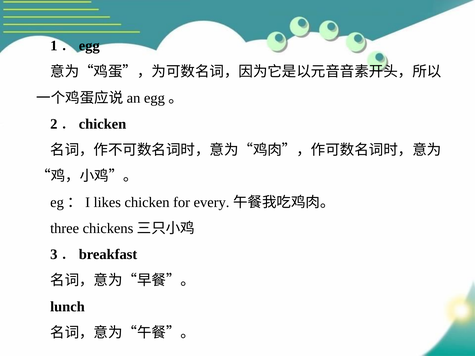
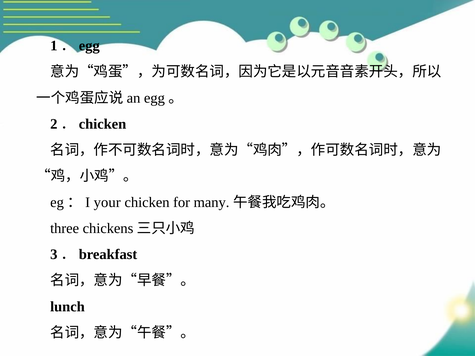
likes: likes -> your (107, 202)
every: every -> many (212, 202)
